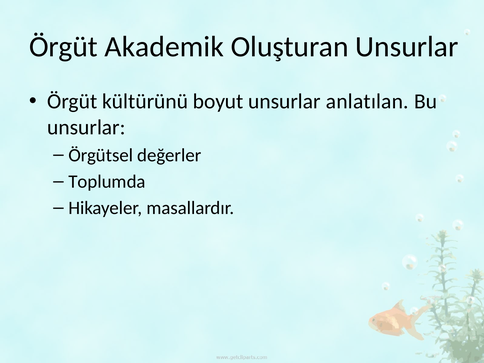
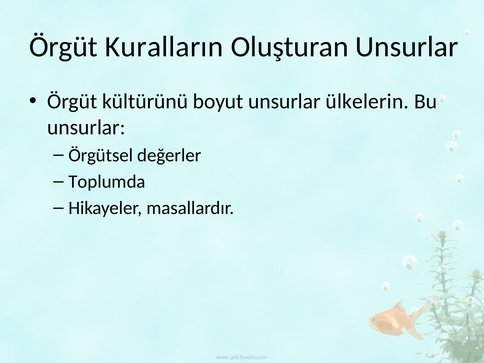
Akademik: Akademik -> Kuralların (164, 47)
anlatılan: anlatılan -> ülkelerin (367, 102)
